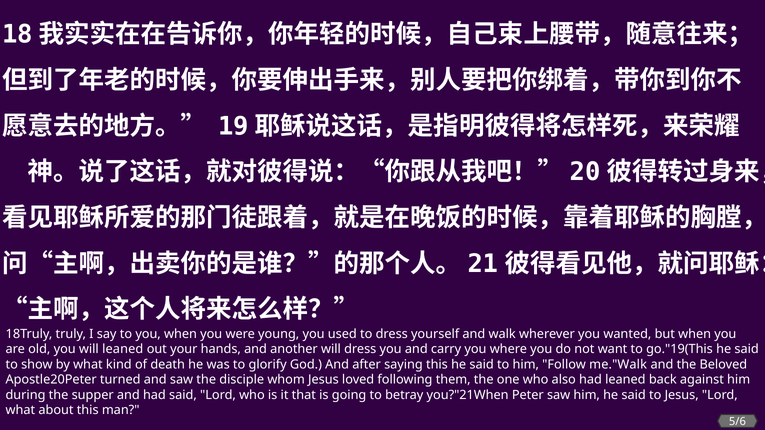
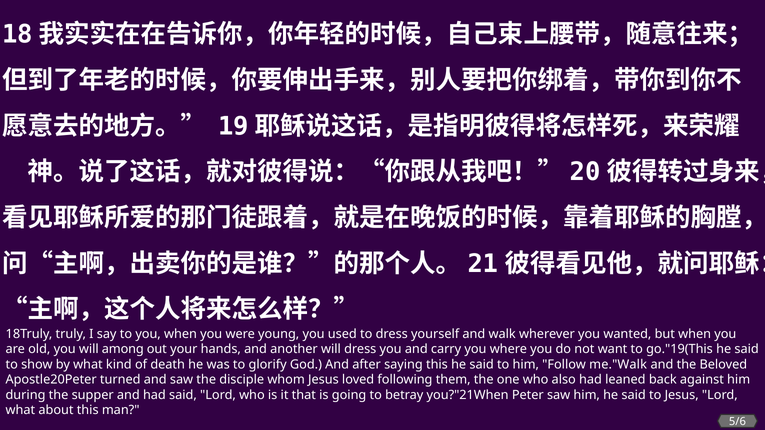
will leaned: leaned -> among (123, 349)
